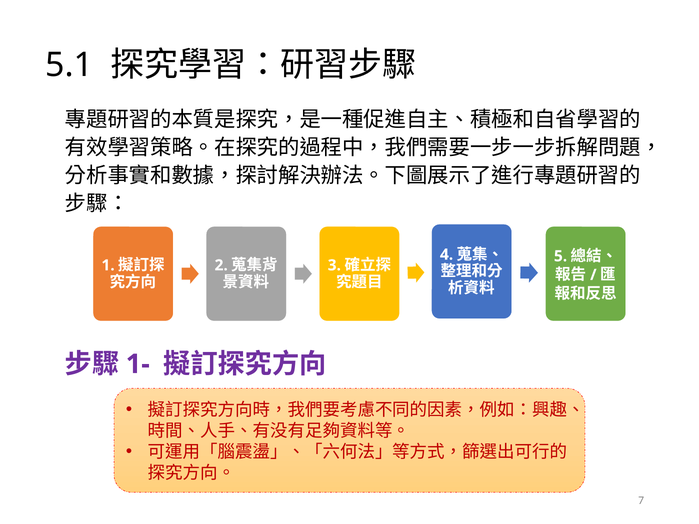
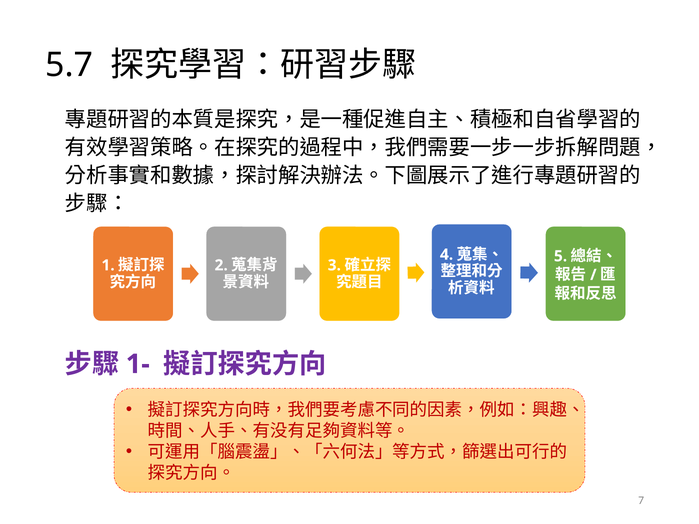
5.1: 5.1 -> 5.7 (69, 65)
